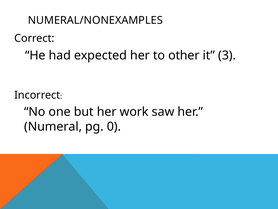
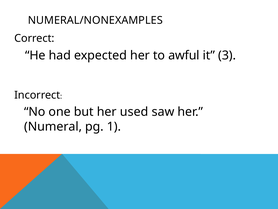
other: other -> awful (184, 55)
work: work -> used (134, 112)
0: 0 -> 1 (114, 126)
